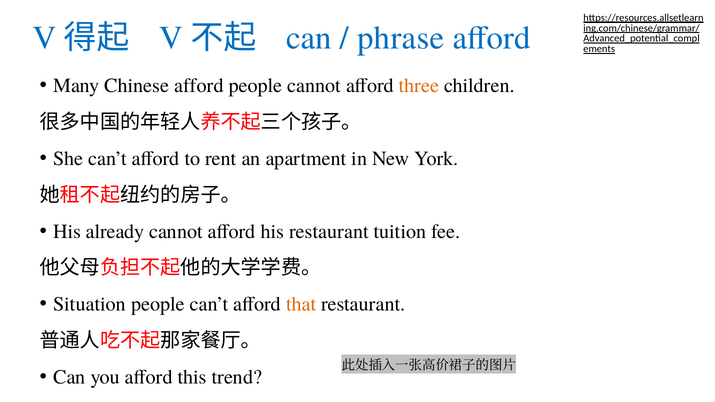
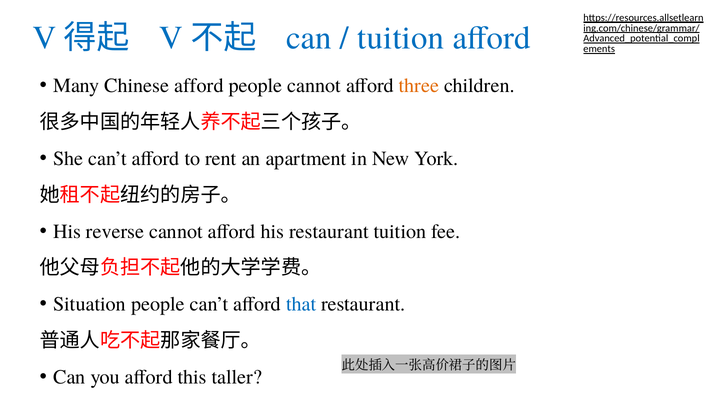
phrase: phrase -> tuition (401, 38)
already: already -> reverse (115, 232)
that colour: orange -> blue (301, 304)
trend: trend -> taller (237, 377)
